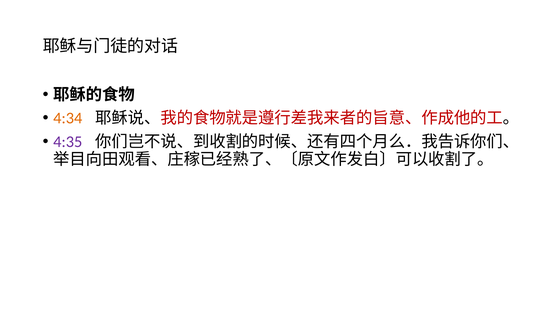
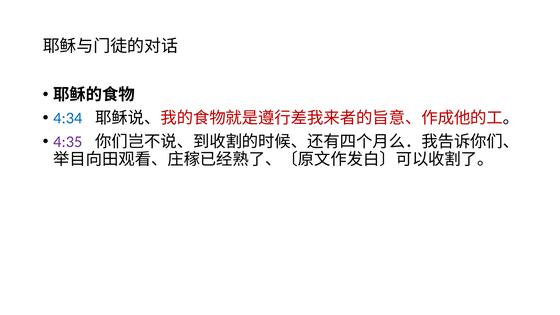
4:34 colour: orange -> blue (68, 118)
